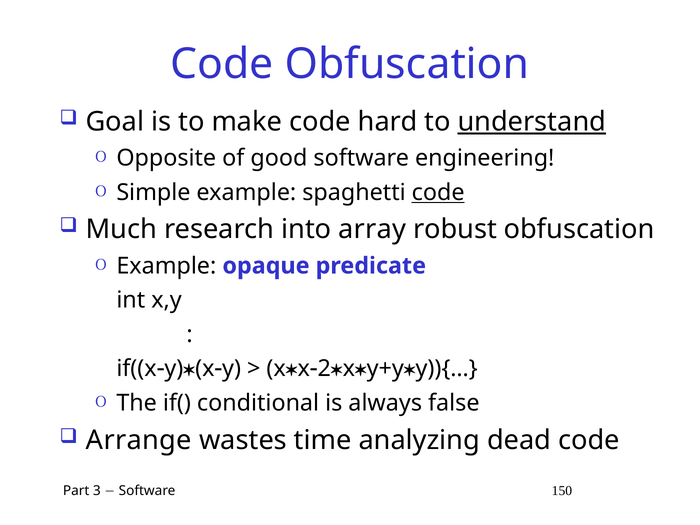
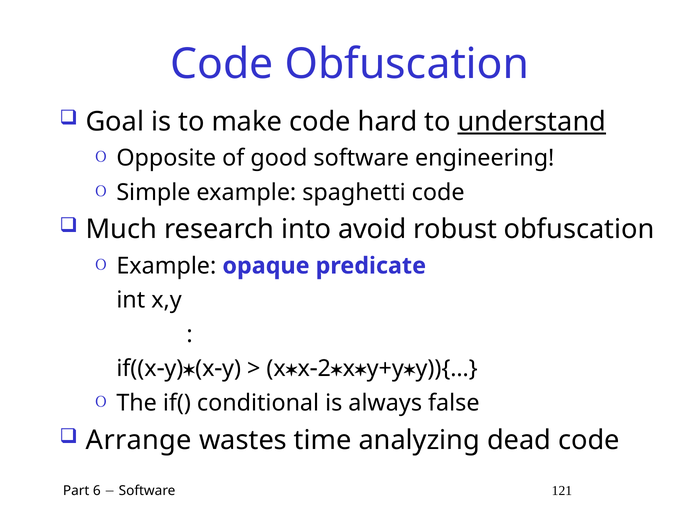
code underline: present -> none (438, 192)
array: array -> avoid (373, 229)
3: 3 -> 6 (97, 491)
150: 150 -> 121 (562, 491)
